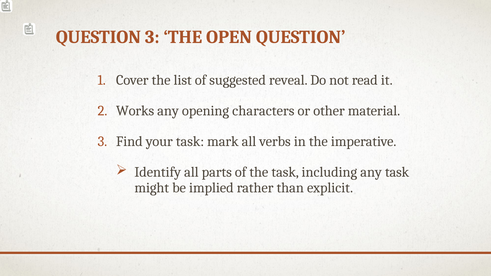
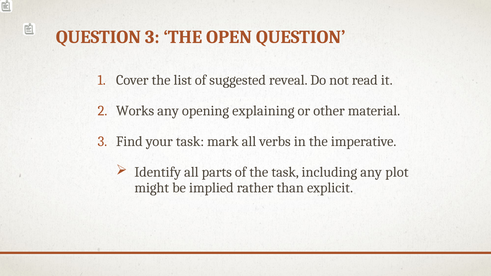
characters: characters -> explaining (263, 111)
any task: task -> plot (397, 172)
